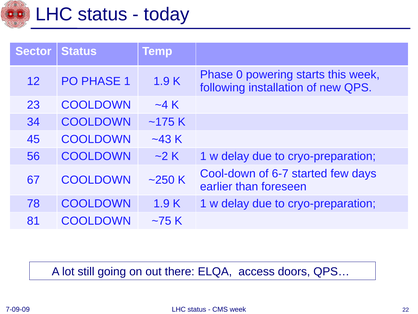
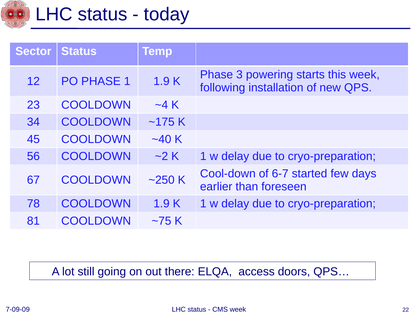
0: 0 -> 3 (239, 75)
~43: ~43 -> ~40 (161, 139)
